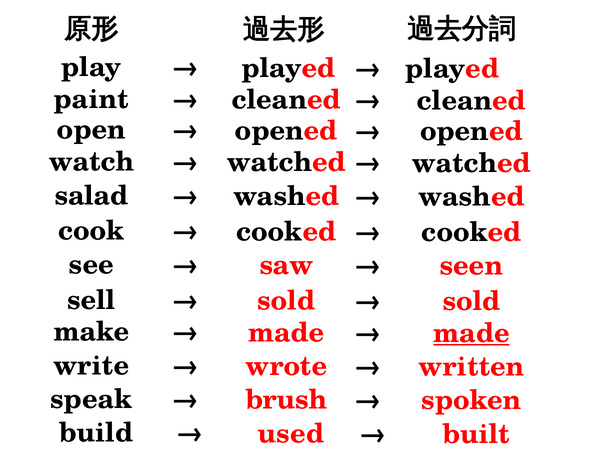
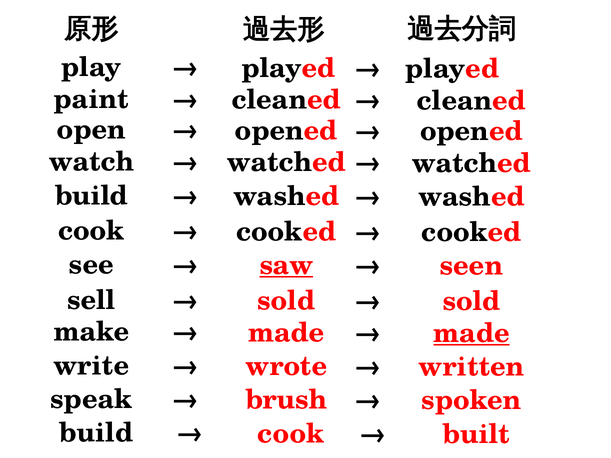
salad: salad -> build (91, 196)
saw underline: none -> present (286, 265)
used: used -> cook (291, 434)
